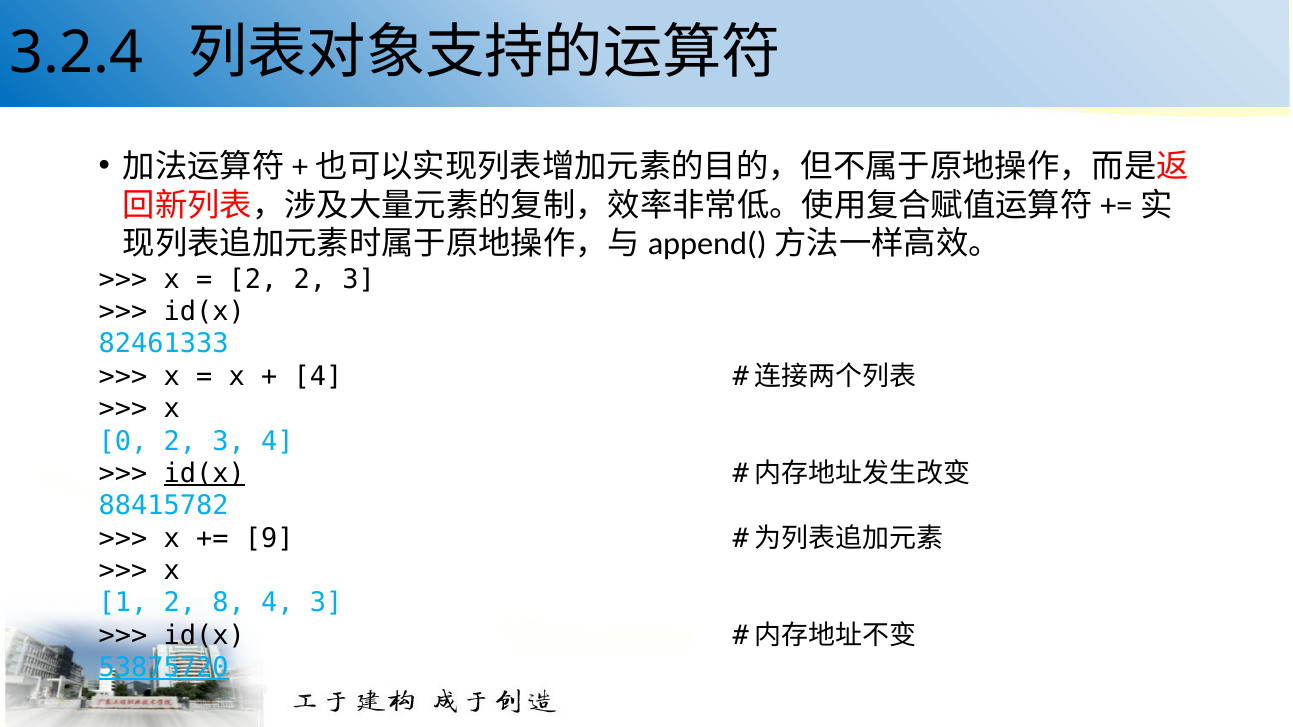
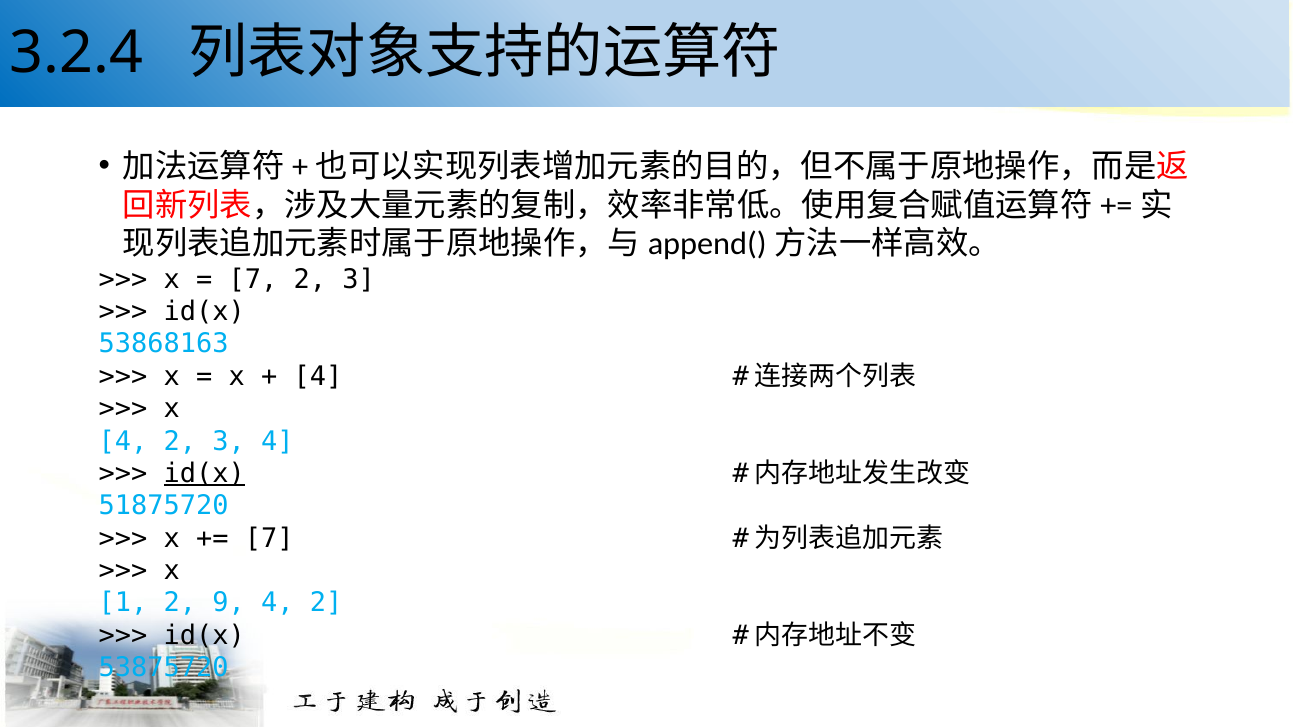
2: 2 -> 7 (253, 279)
82461333: 82461333 -> 53868163 (164, 344)
0: 0 -> 4 (123, 441)
88415782: 88415782 -> 51875720 (164, 506)
9: 9 -> 7 (269, 538)
8: 8 -> 9 (229, 603)
3: 3 -> 2 (326, 603)
53875720 underline: present -> none (164, 668)
